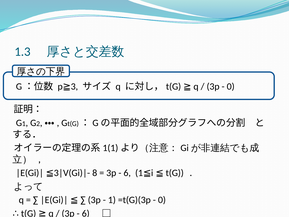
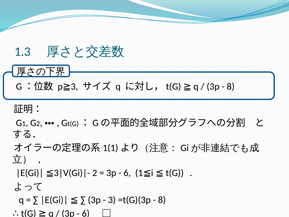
0: 0 -> 8 (231, 87)
8: 8 -> 2 (95, 173)
1: 1 -> 3 (112, 200)
0: 0 -> 8 (162, 200)
